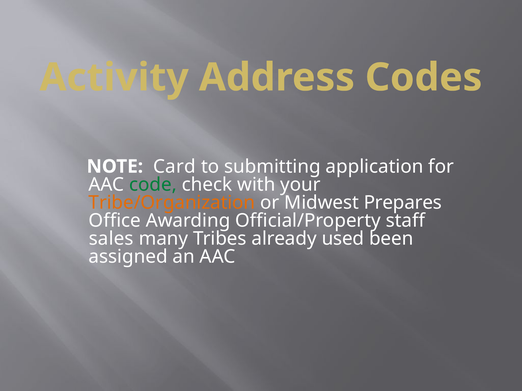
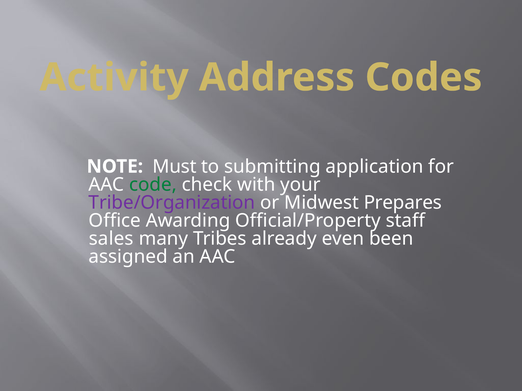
Card: Card -> Must (175, 167)
Tribe/Organization colour: orange -> purple (172, 203)
used: used -> even (343, 239)
